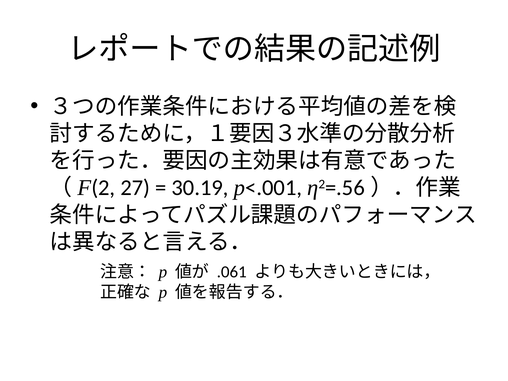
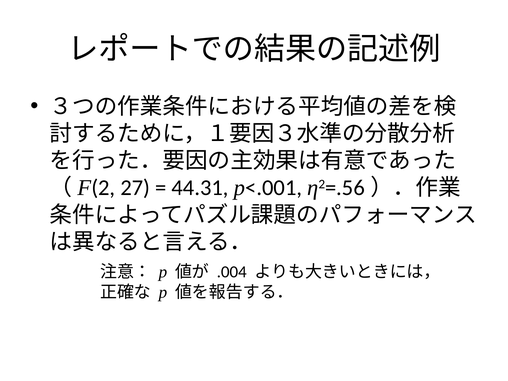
30.19: 30.19 -> 44.31 (200, 188)
.061: .061 -> .004 (232, 272)
